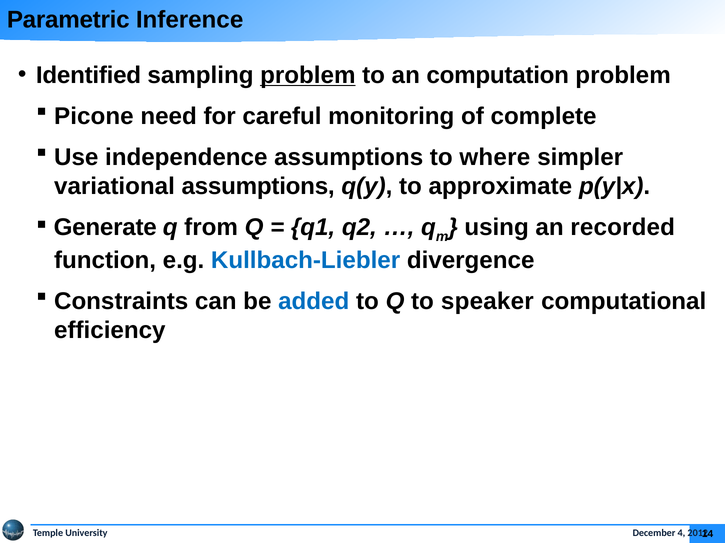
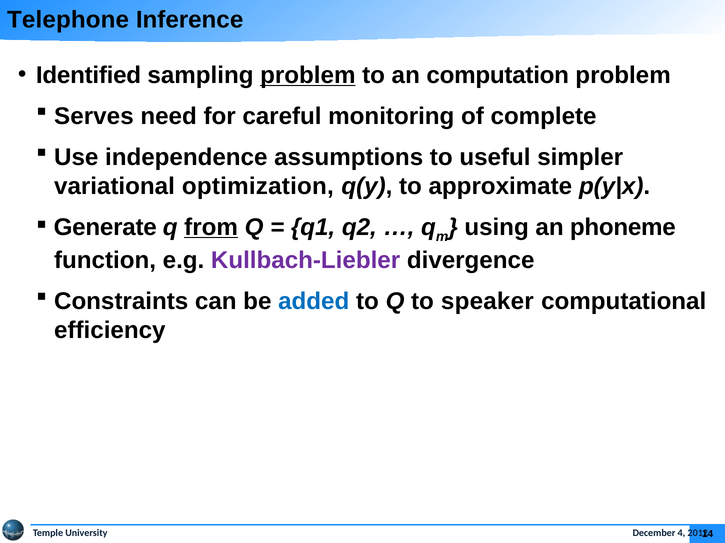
Parametric: Parametric -> Telephone (68, 20)
Picone: Picone -> Serves (94, 116)
where: where -> useful (495, 157)
variational assumptions: assumptions -> optimization (258, 186)
from underline: none -> present (211, 227)
recorded: recorded -> phoneme (623, 227)
Kullbach-Liebler colour: blue -> purple (306, 260)
